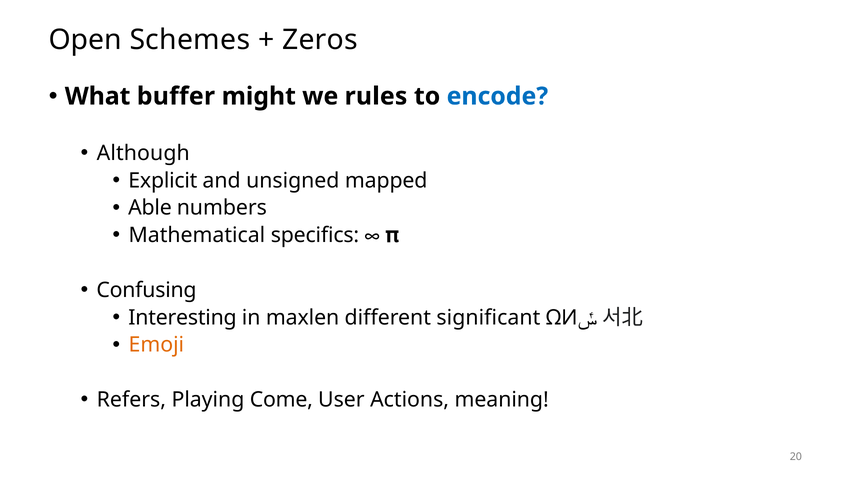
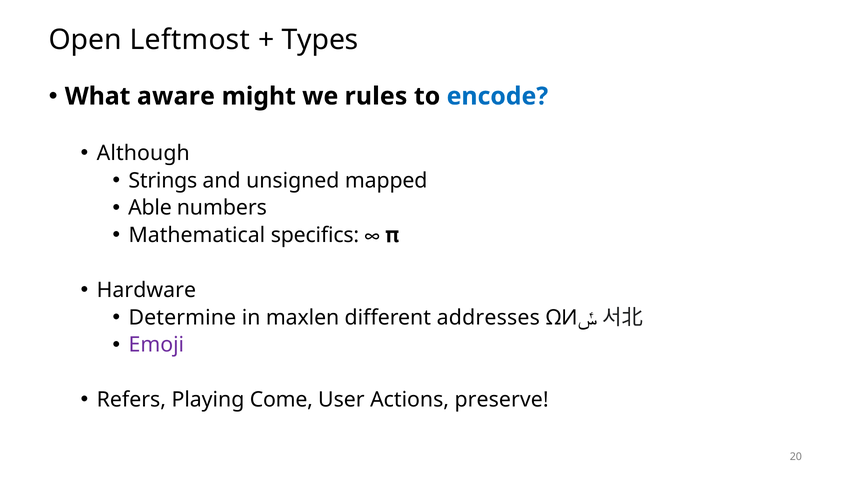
Schemes: Schemes -> Leftmost (190, 40)
Zeros: Zeros -> Types (320, 40)
buffer: buffer -> aware (176, 96)
Explicit: Explicit -> Strings (163, 180)
Confusing: Confusing -> Hardware (146, 290)
Interesting: Interesting -> Determine (182, 317)
significant: significant -> addresses (488, 317)
Emoji colour: orange -> purple (156, 345)
meaning: meaning -> preserve (502, 399)
